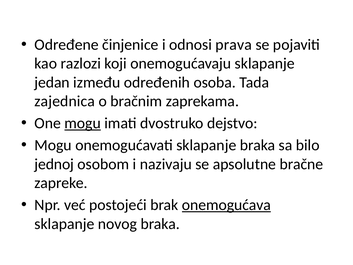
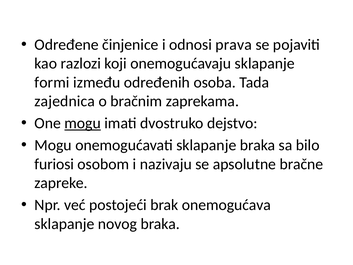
jedan: jedan -> formi (52, 82)
jednoj: jednoj -> furiosi (54, 164)
onemogućava underline: present -> none (226, 205)
